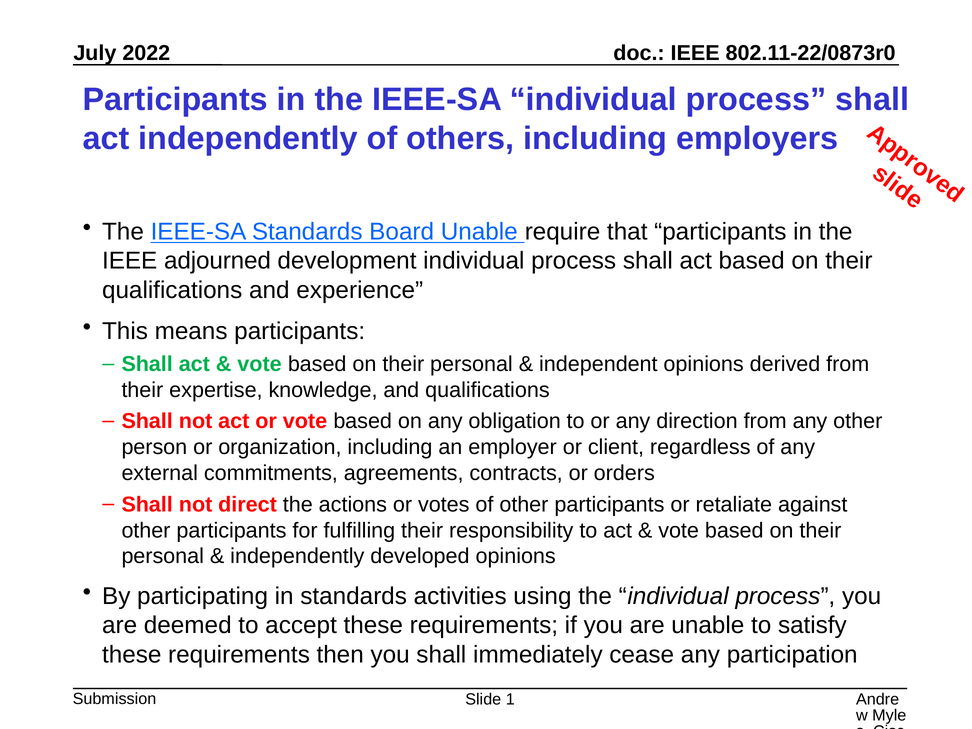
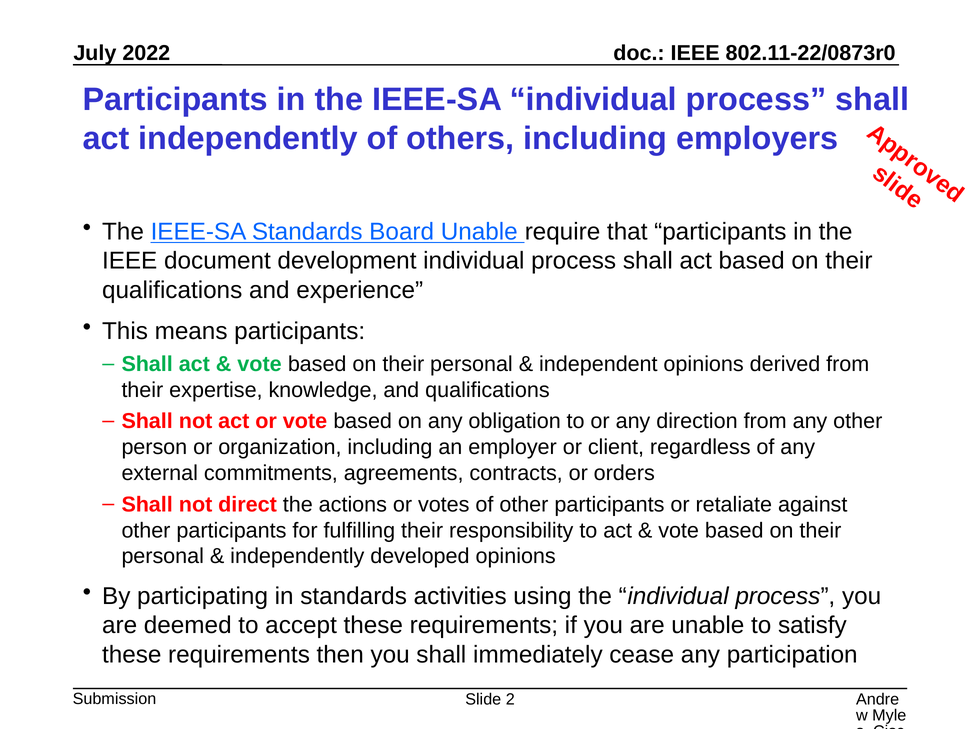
adjourned: adjourned -> document (217, 261)
1: 1 -> 2 (510, 699)
